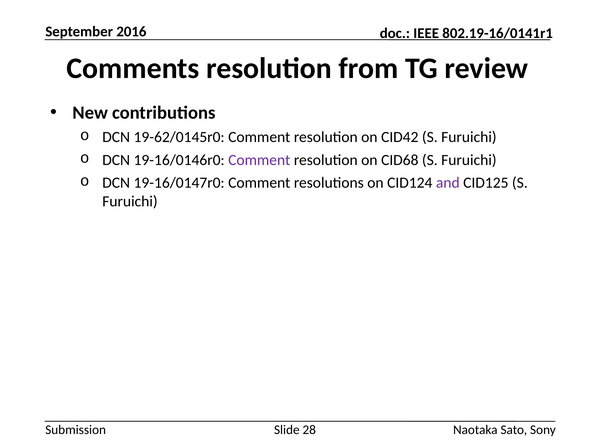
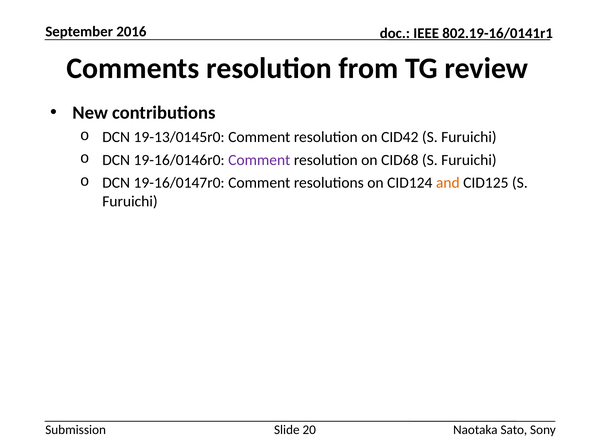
19-62/0145r0: 19-62/0145r0 -> 19-13/0145r0 (179, 137)
and colour: purple -> orange (448, 183)
28: 28 -> 20 (309, 430)
